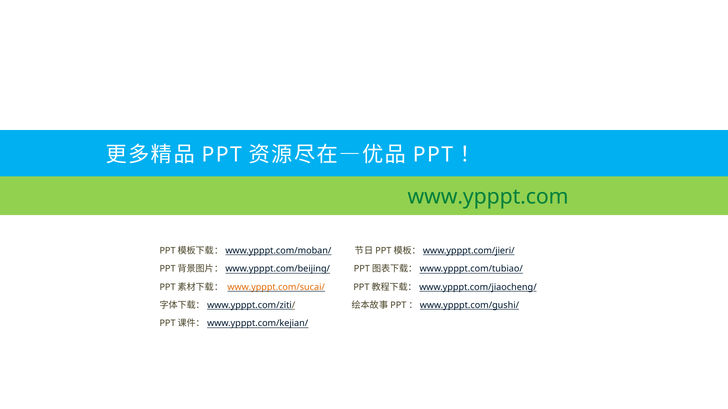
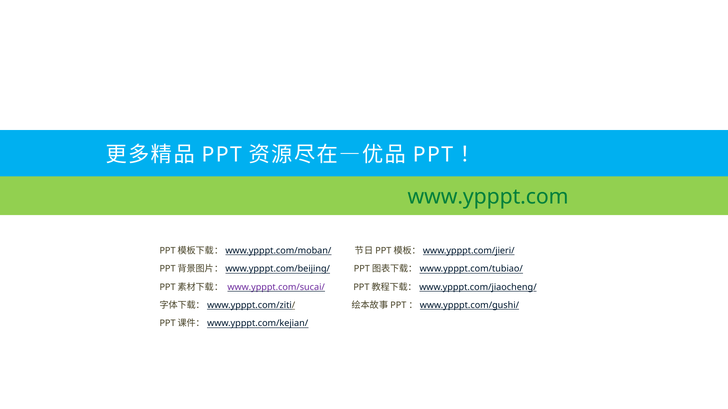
www.ypppt.com/sucai/ colour: orange -> purple (276, 287)
